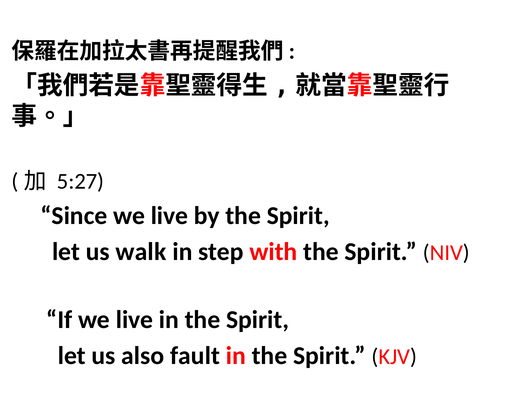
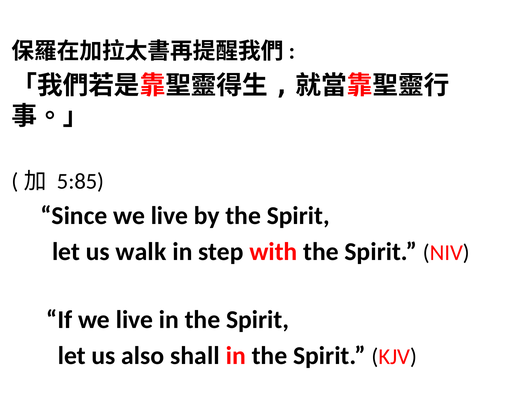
5:27: 5:27 -> 5:85 (81, 181)
fault: fault -> shall (195, 356)
